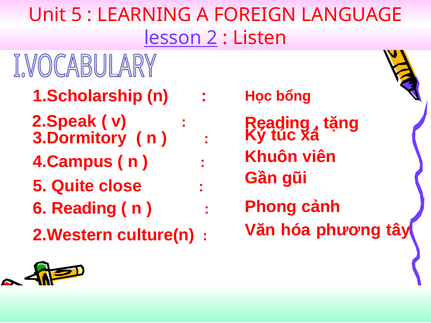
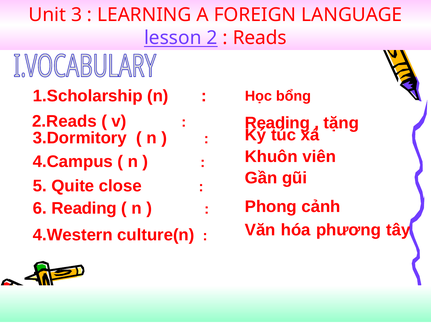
Unit 5: 5 -> 3 (76, 15)
Listen: Listen -> Reads (260, 38)
2.Speak: 2.Speak -> 2.Reads (64, 122)
2.Western: 2.Western -> 4.Western (73, 235)
